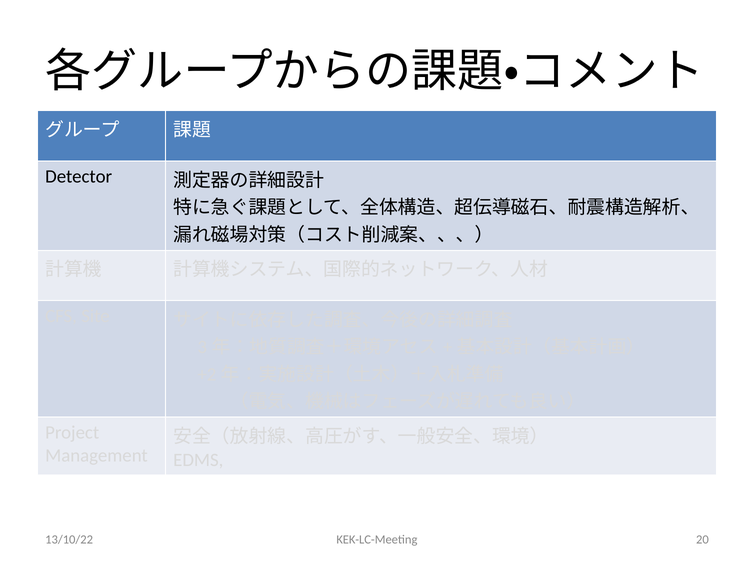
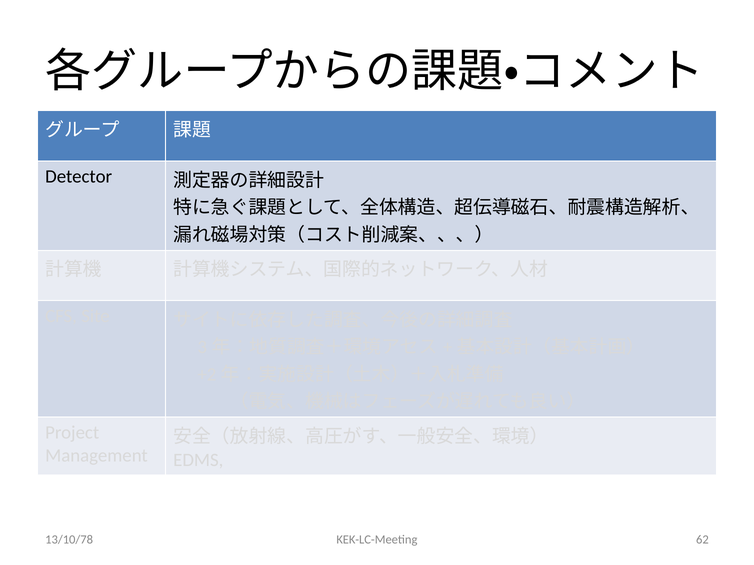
13/10/22: 13/10/22 -> 13/10/78 (69, 540)
20: 20 -> 62 (702, 540)
